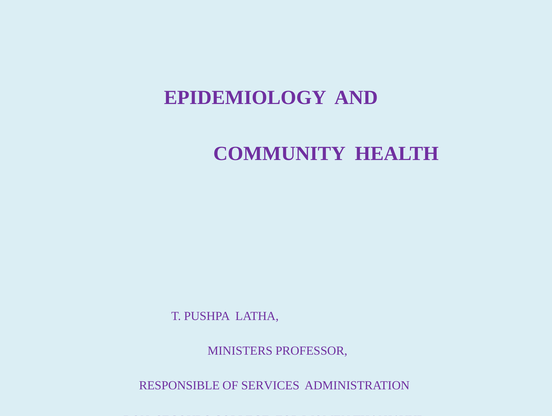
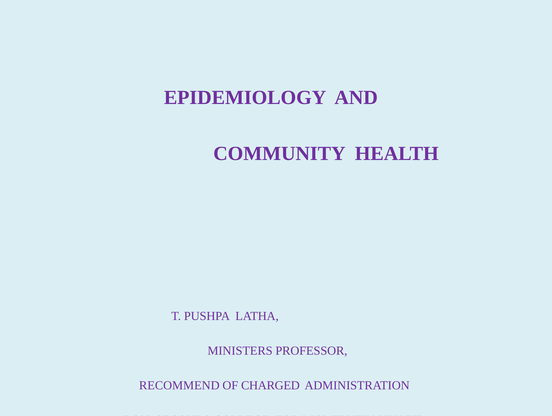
RESPONSIBLE: RESPONSIBLE -> RECOMMEND (179, 385)
SERVICES: SERVICES -> CHARGED (270, 385)
